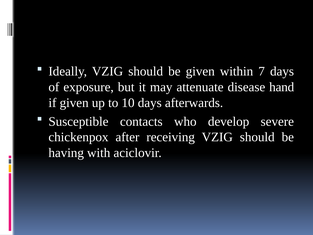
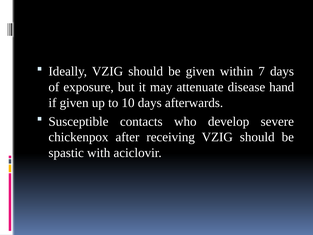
having: having -> spastic (66, 153)
